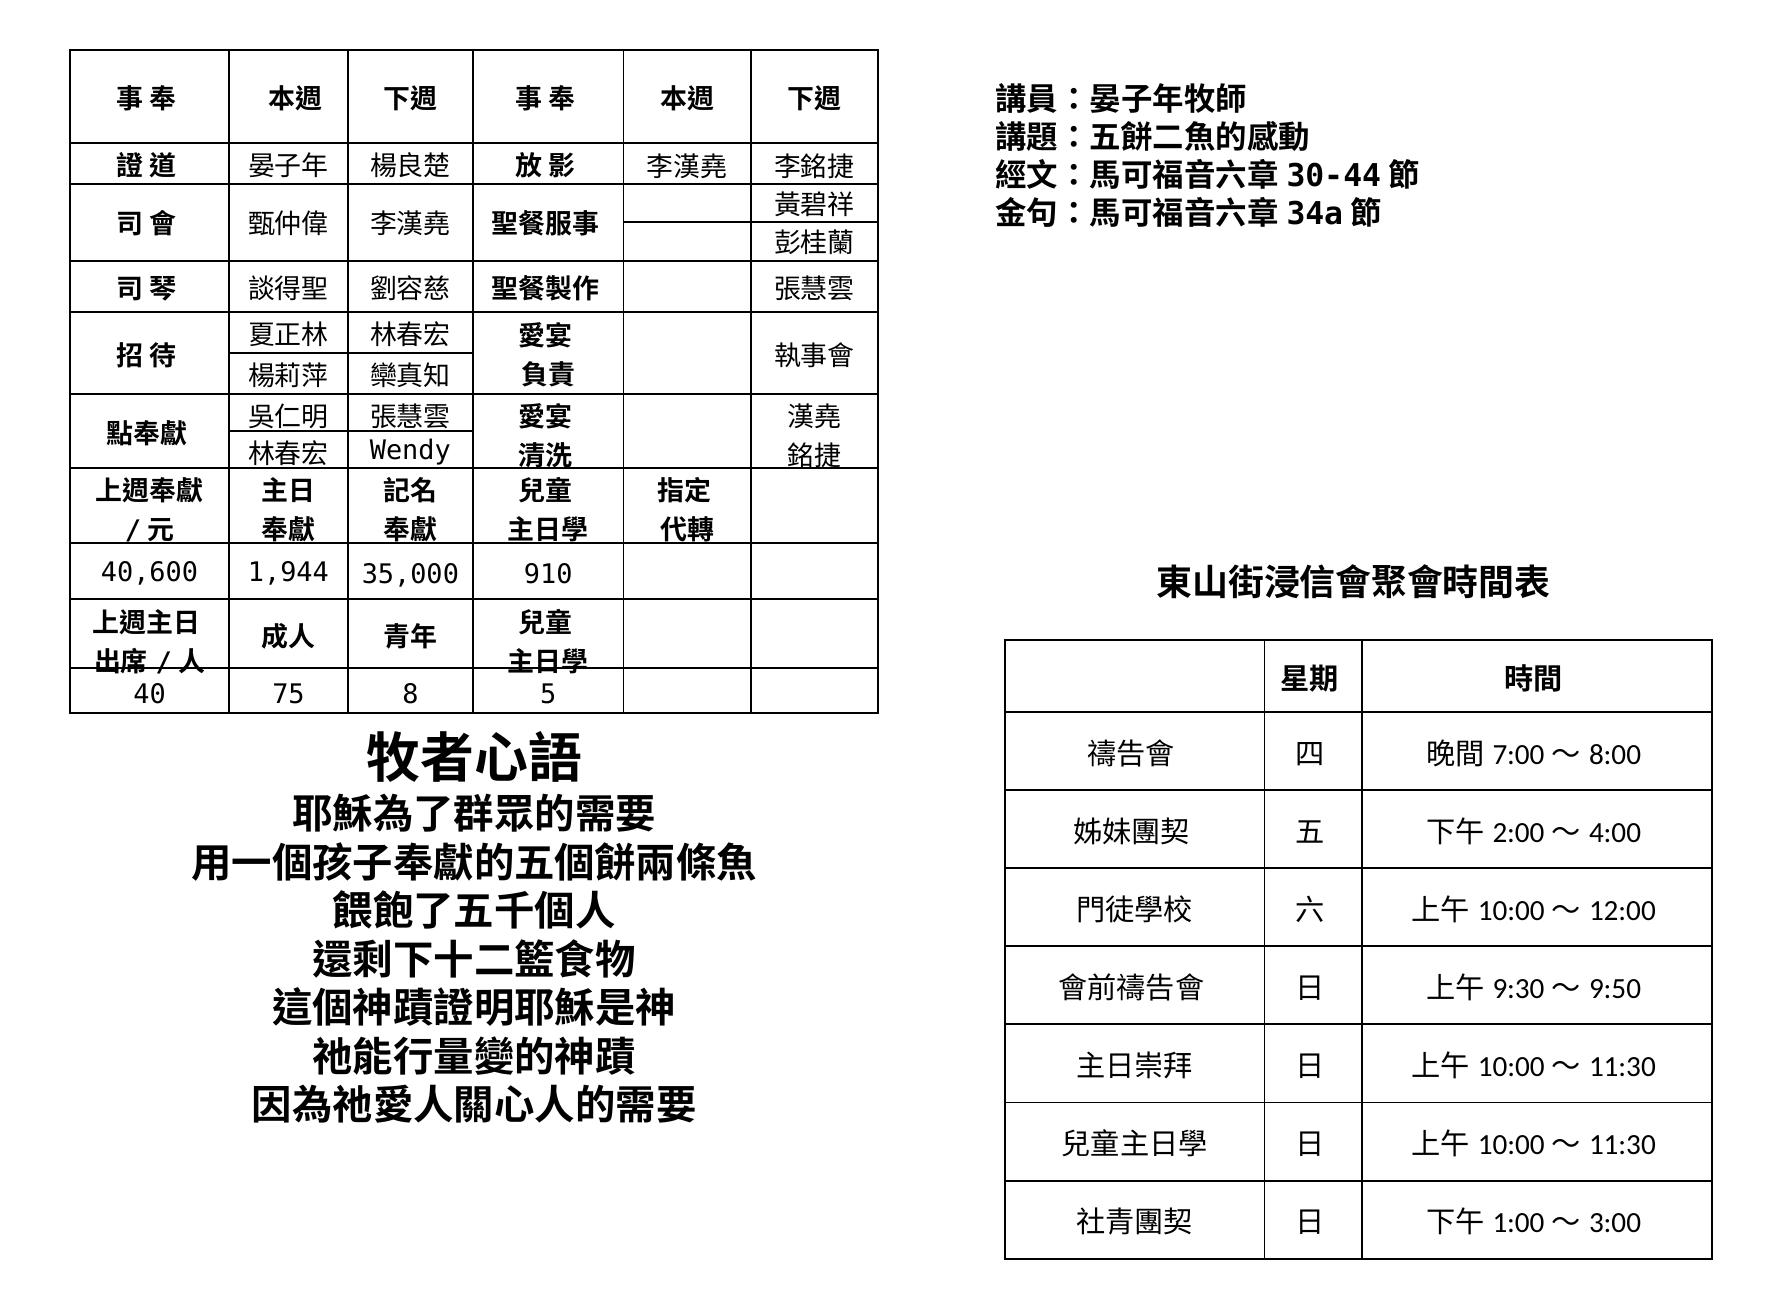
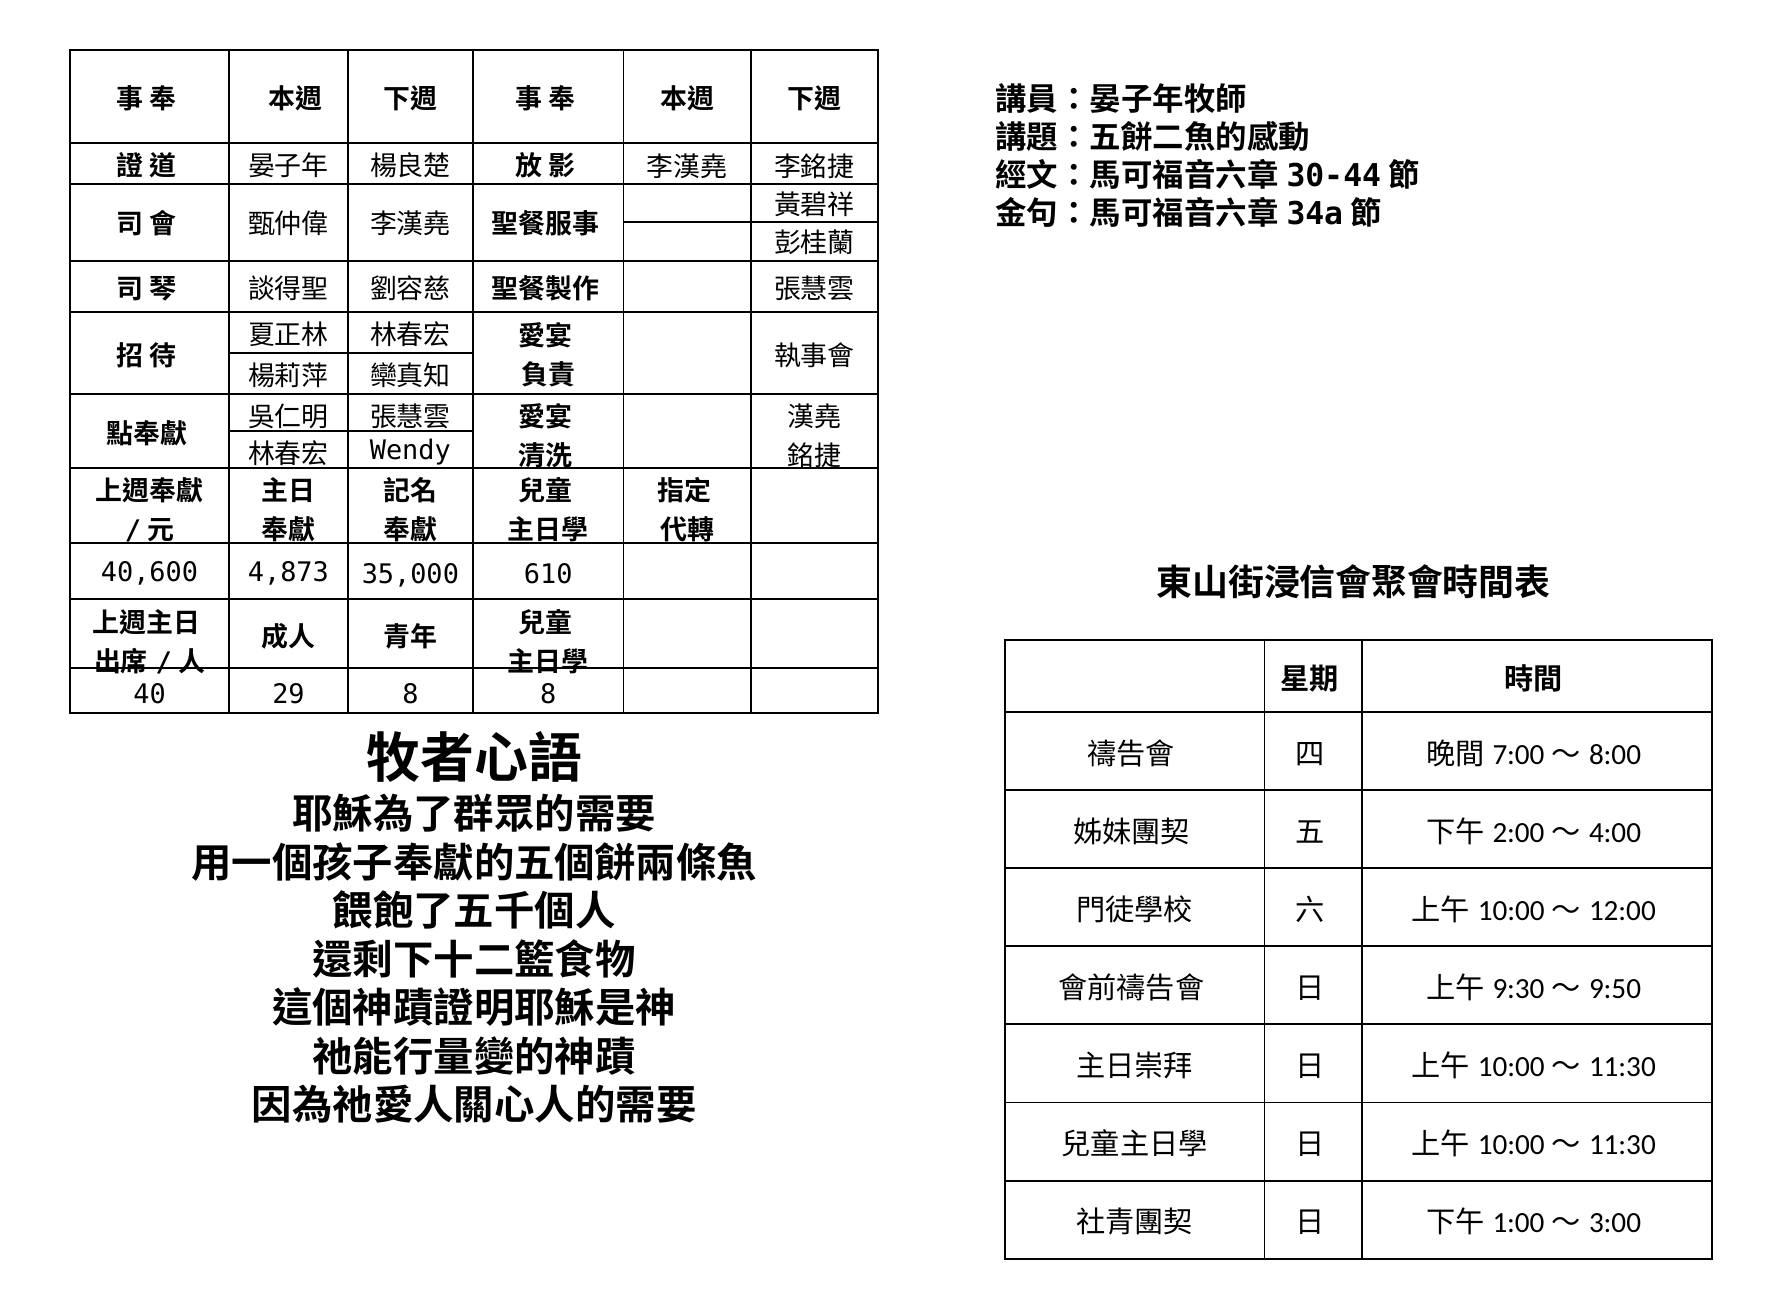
1,944: 1,944 -> 4,873 (288, 572)
910: 910 -> 610 (548, 575)
75: 75 -> 29 (288, 694)
8 5: 5 -> 8 (548, 694)
